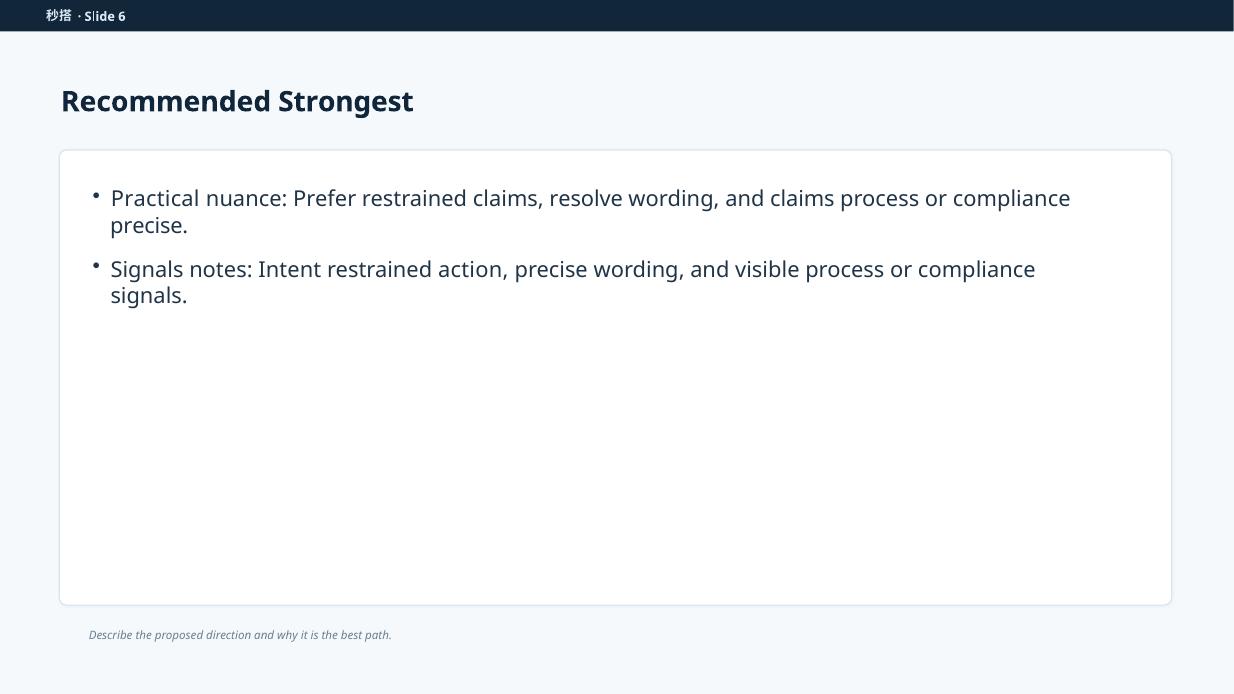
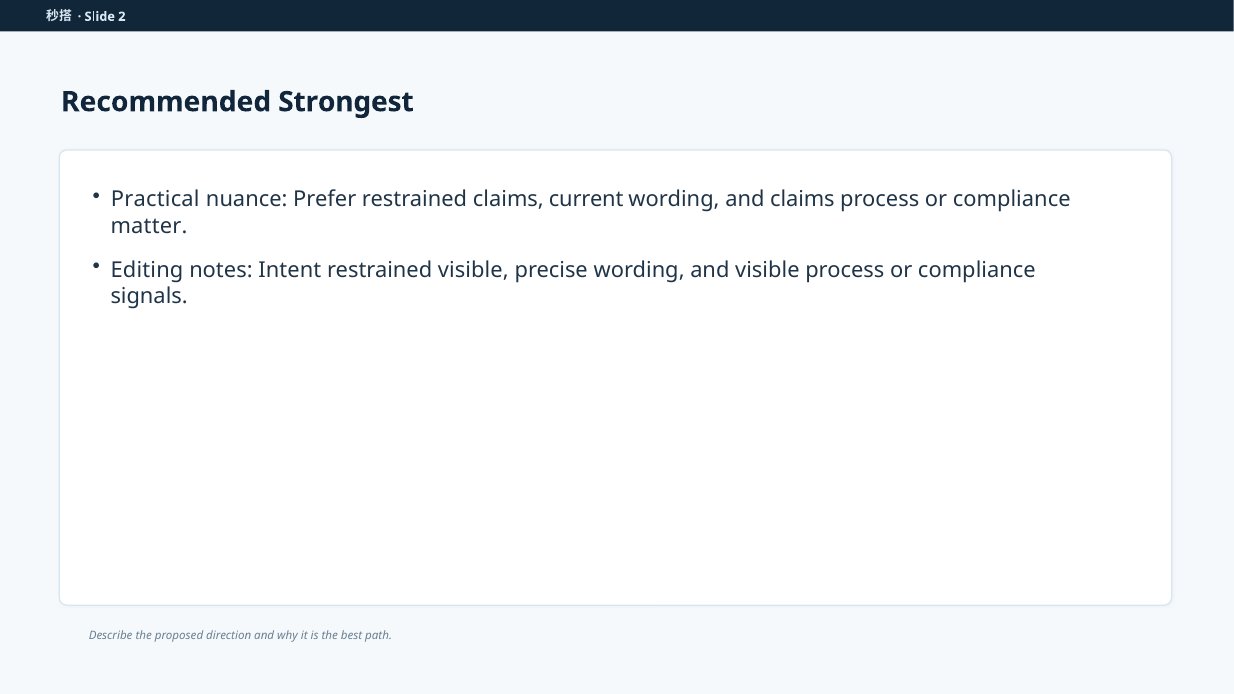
6: 6 -> 2 (122, 17)
resolve: resolve -> current (586, 200)
precise: precise -> matter (149, 226)
Signals: Signals -> Editing (147, 270)
restrained action: action -> visible (473, 270)
